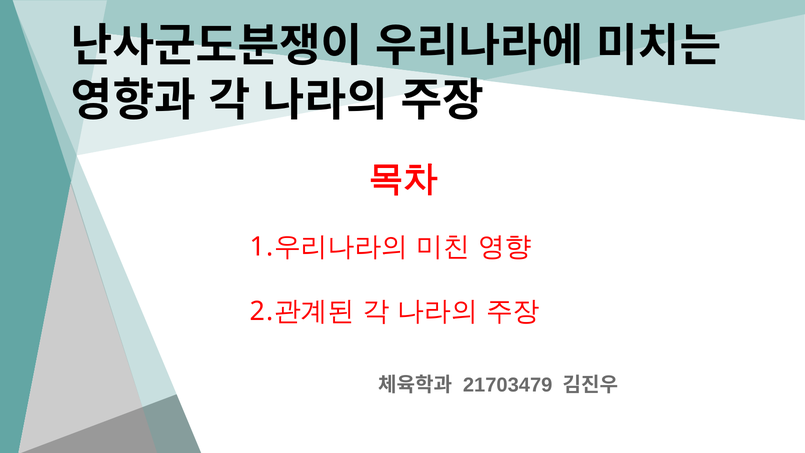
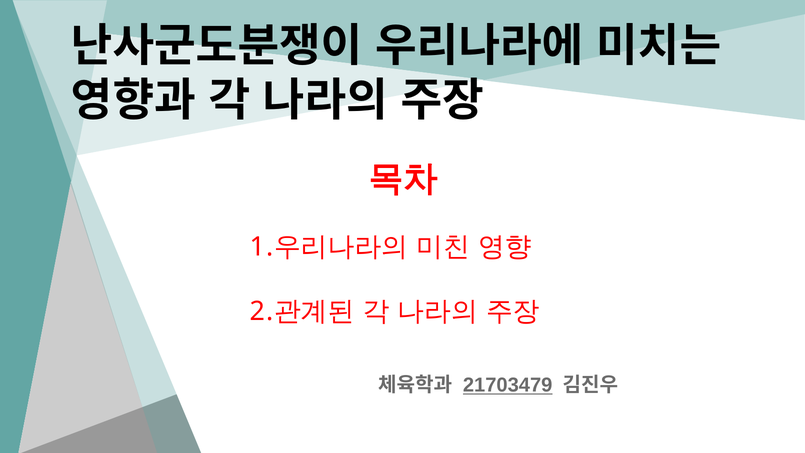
21703479 underline: none -> present (508, 385)
